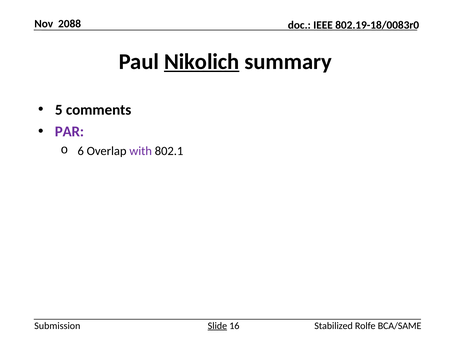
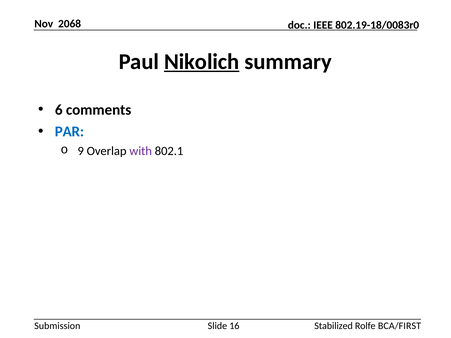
2088: 2088 -> 2068 (70, 24)
5: 5 -> 6 (59, 110)
PAR colour: purple -> blue (69, 132)
6: 6 -> 9 (81, 151)
Slide underline: present -> none (217, 326)
BCA/SAME: BCA/SAME -> BCA/FIRST (400, 326)
